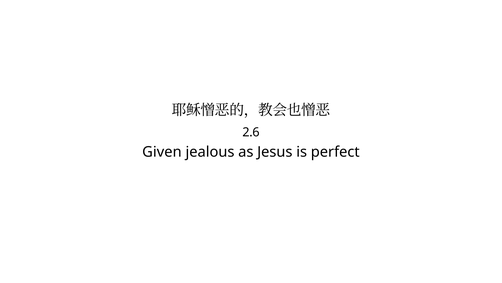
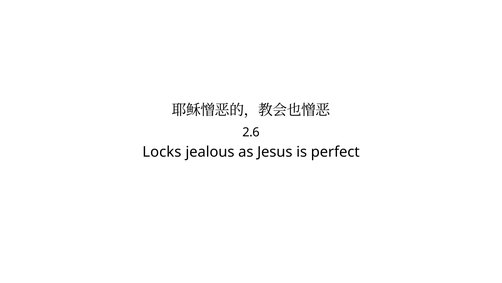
Given: Given -> Locks (162, 152)
